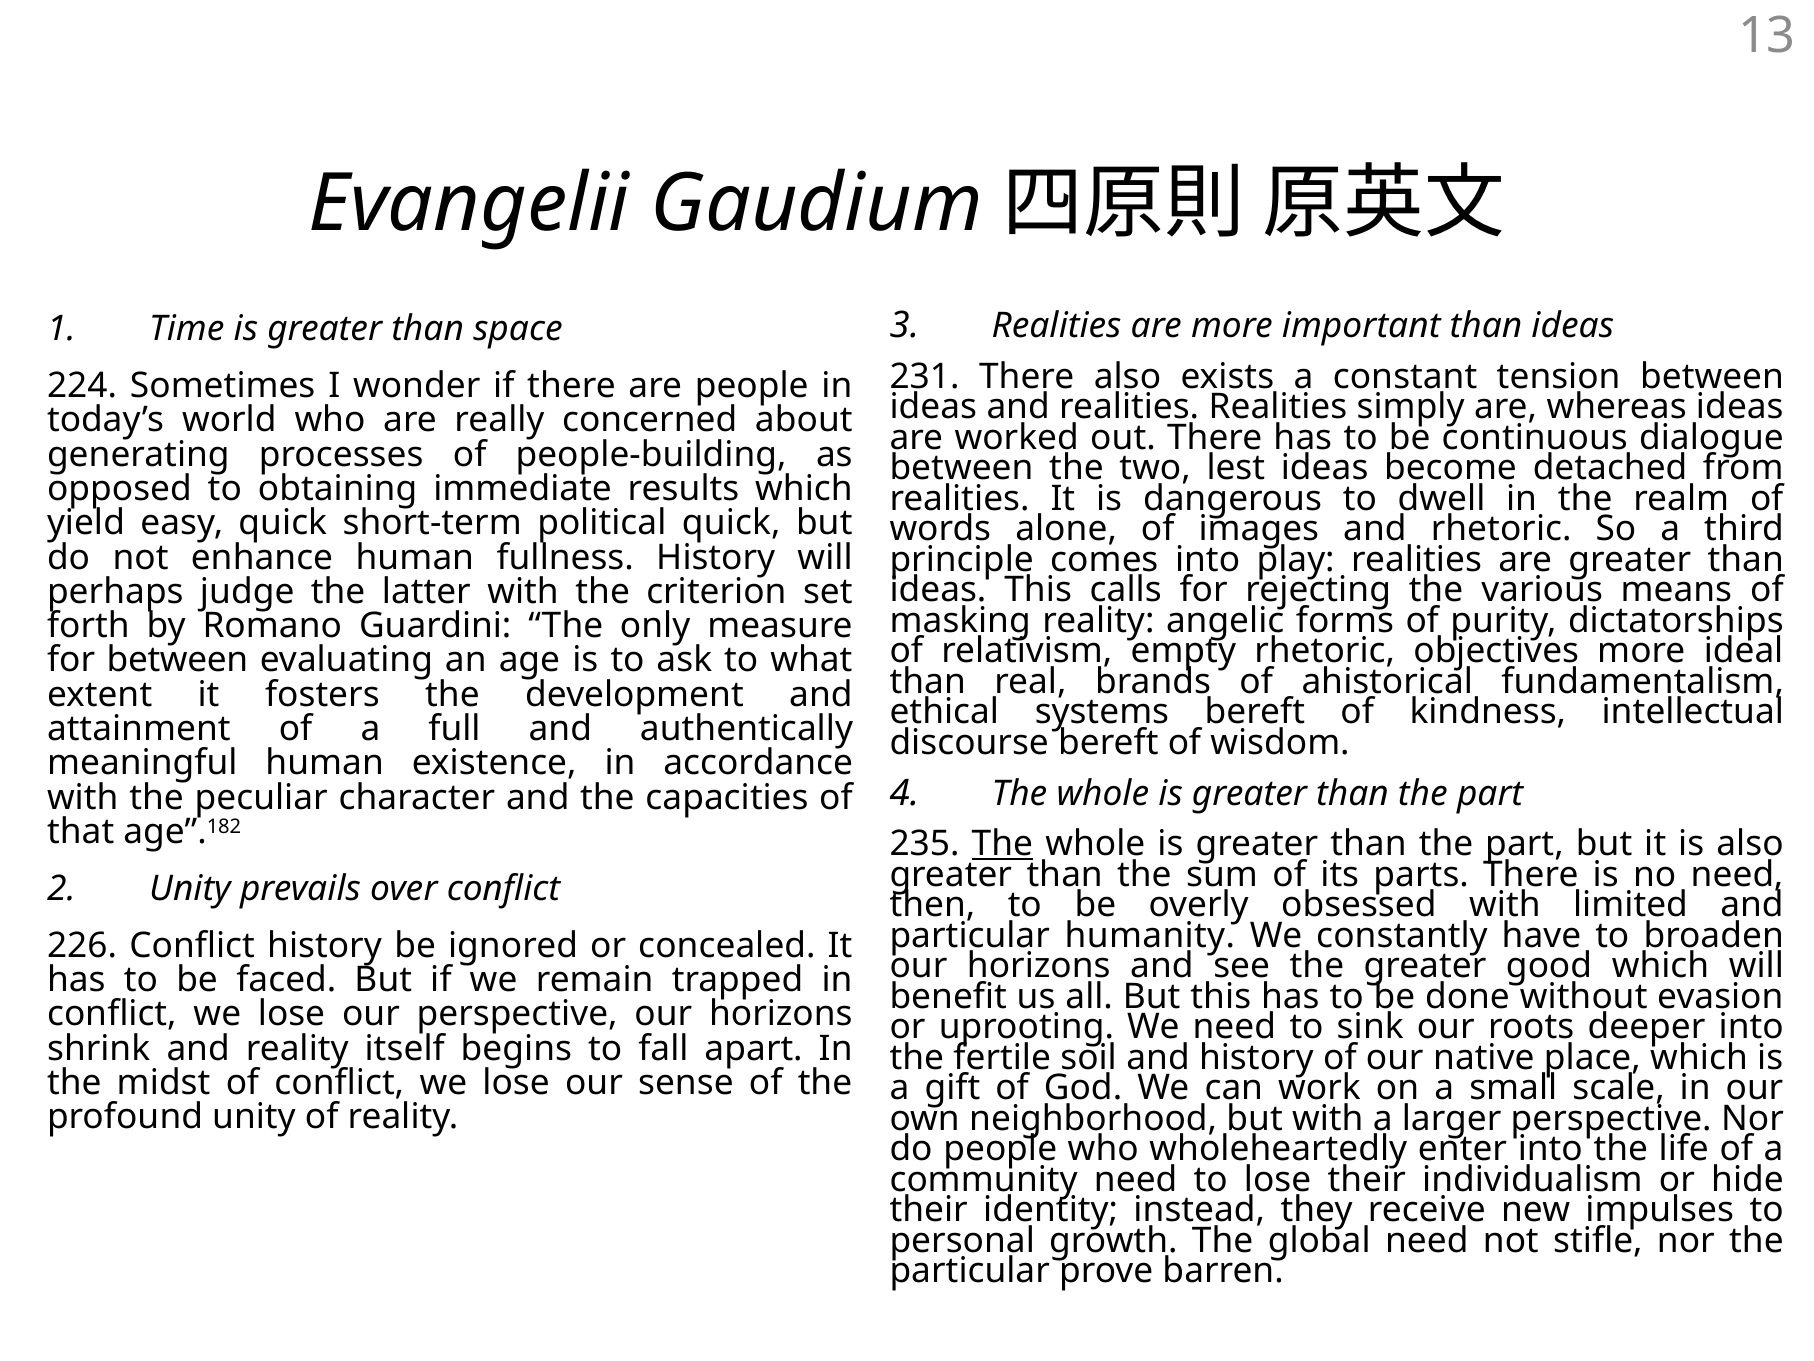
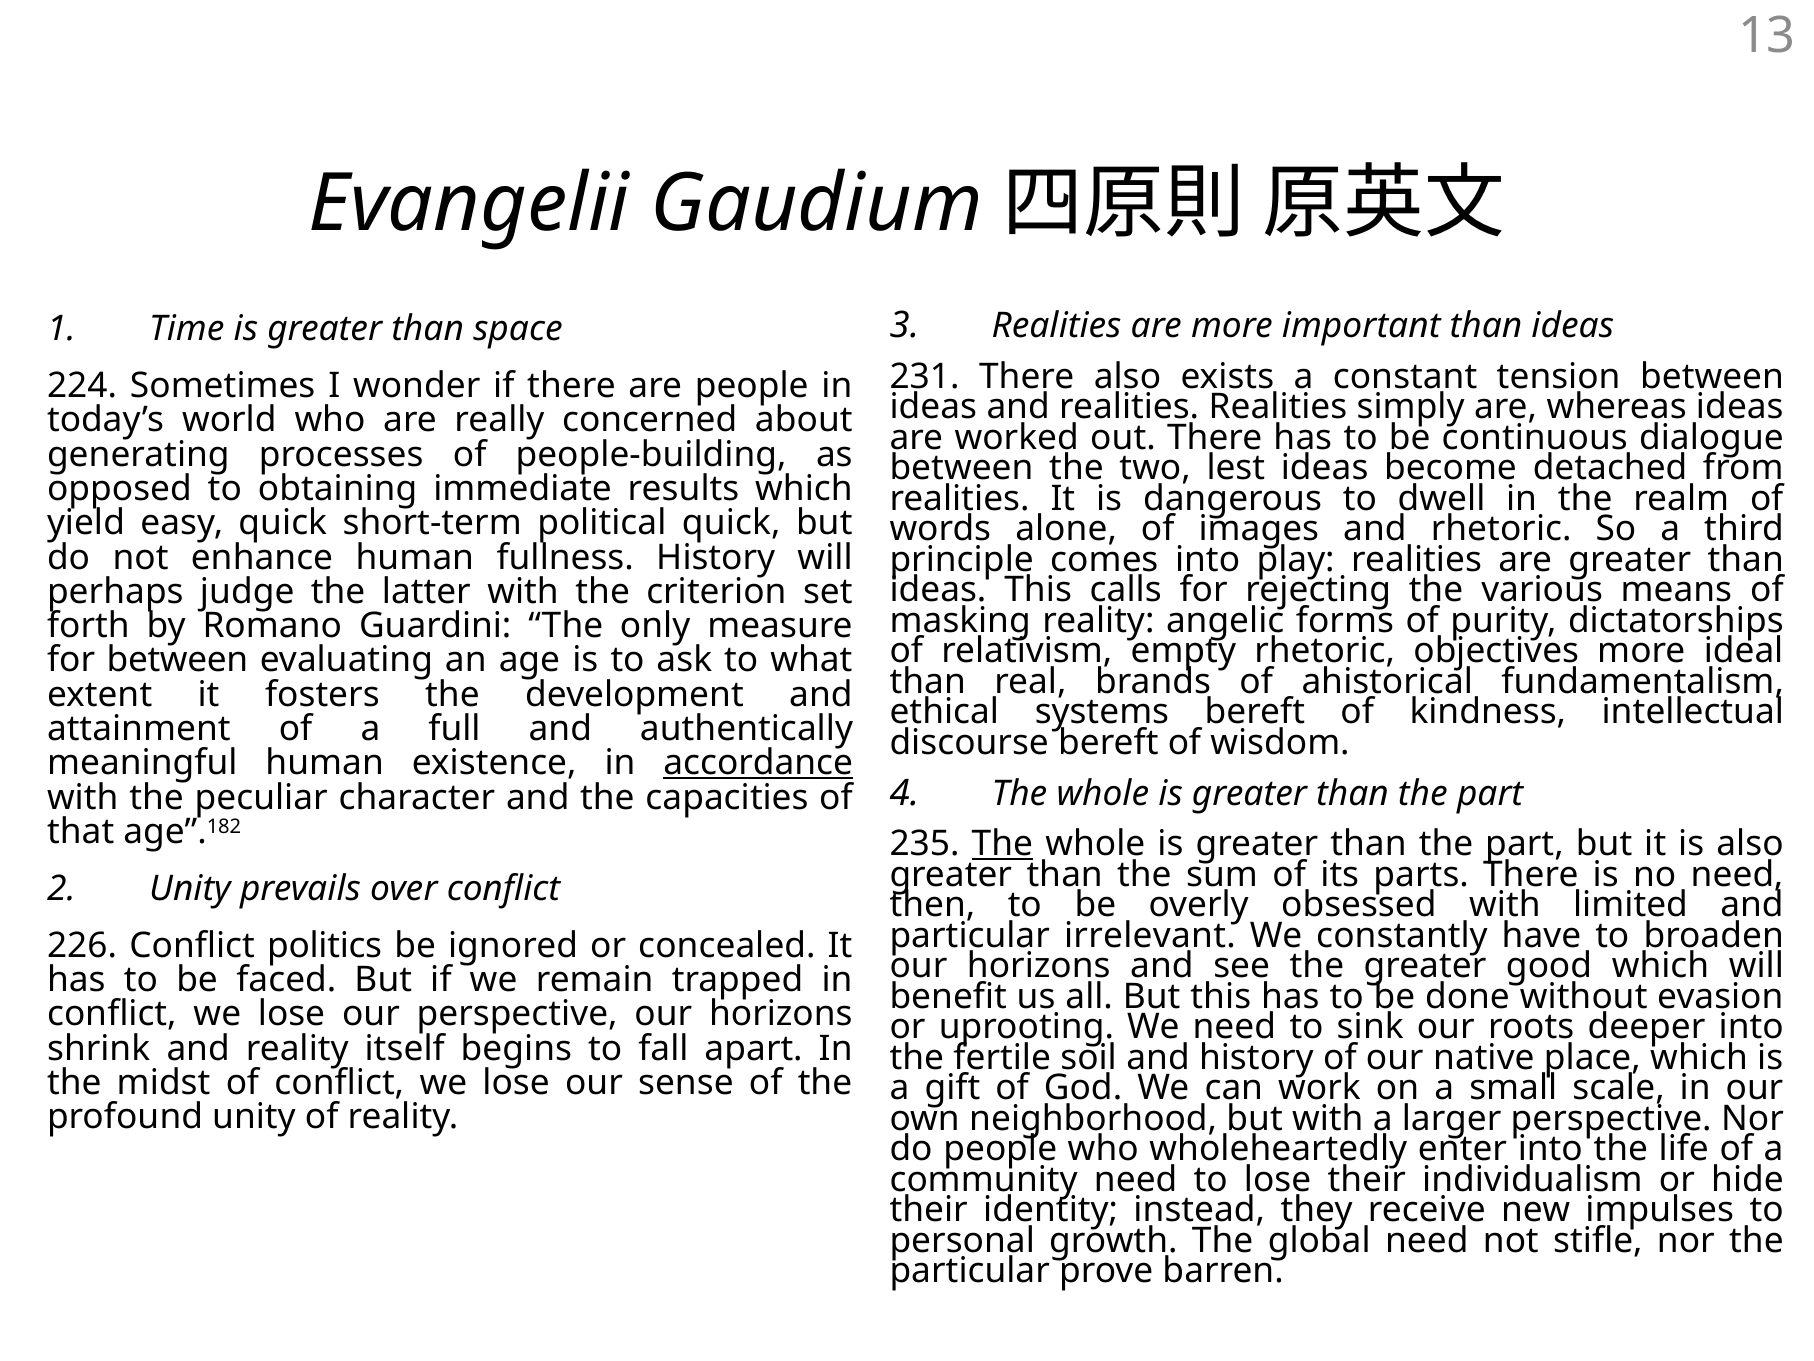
accordance underline: none -> present (758, 763)
humanity: humanity -> irrelevant (1150, 935)
Conflict history: history -> politics (325, 945)
